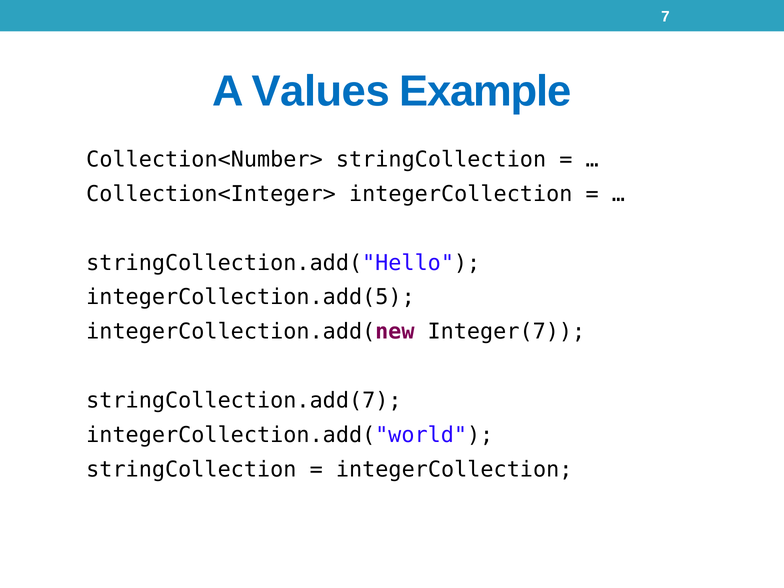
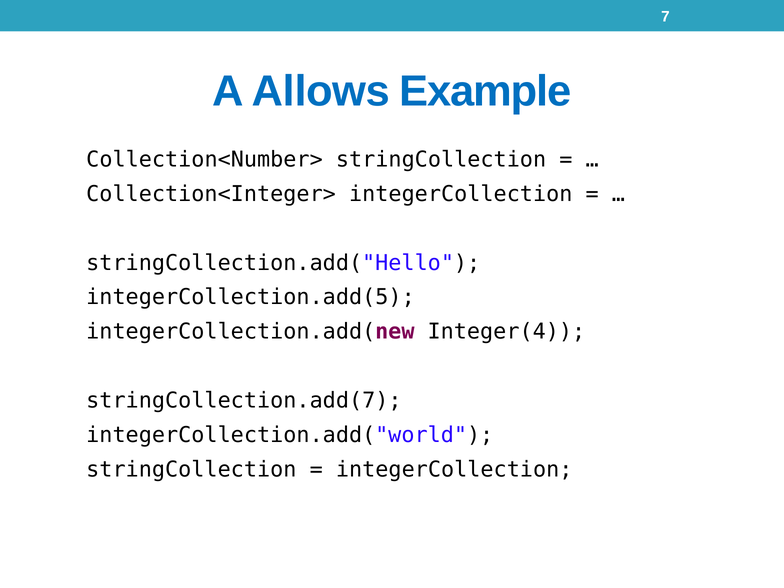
Values: Values -> Allows (321, 91)
Integer(7: Integer(7 -> Integer(4 (506, 332)
